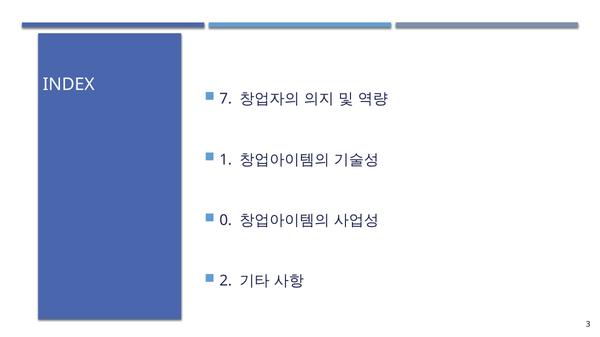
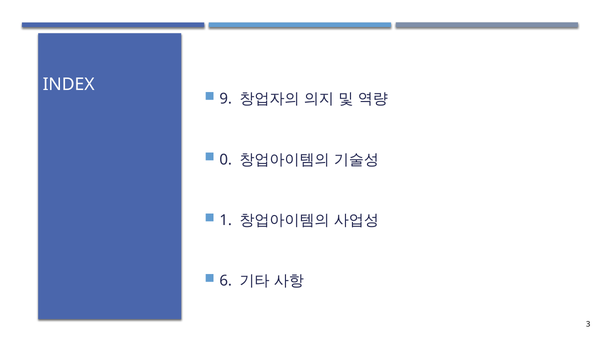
7: 7 -> 9 (226, 99)
1: 1 -> 0 (226, 160)
0: 0 -> 1 (226, 221)
2: 2 -> 6 (226, 281)
